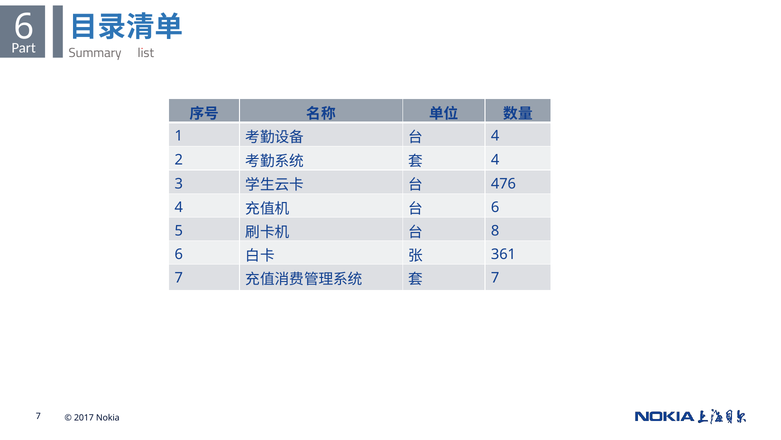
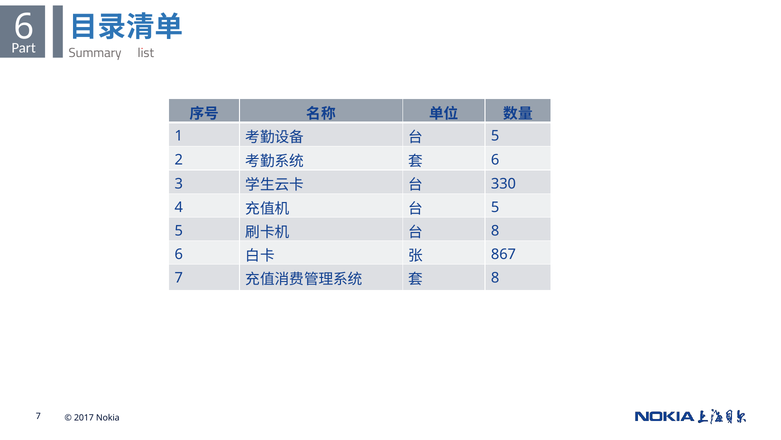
4: 4 -> 5 (495, 136)
4: 4 -> 6 (495, 160)
476: 476 -> 330 (503, 183)
6: 6 -> 5 (495, 207)
361: 361 -> 867 (503, 254)
7: 7 -> 8 (495, 278)
